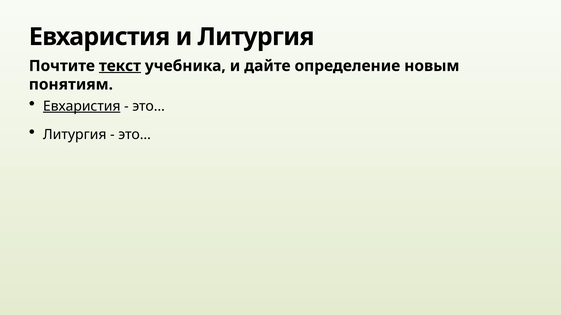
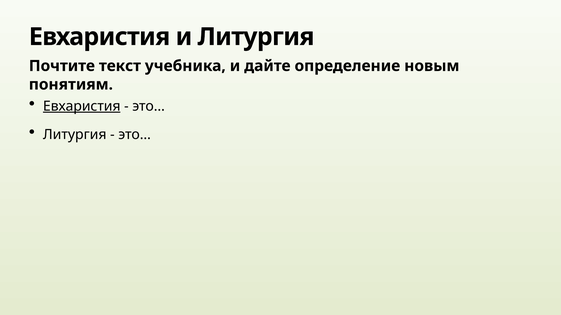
текст underline: present -> none (120, 66)
